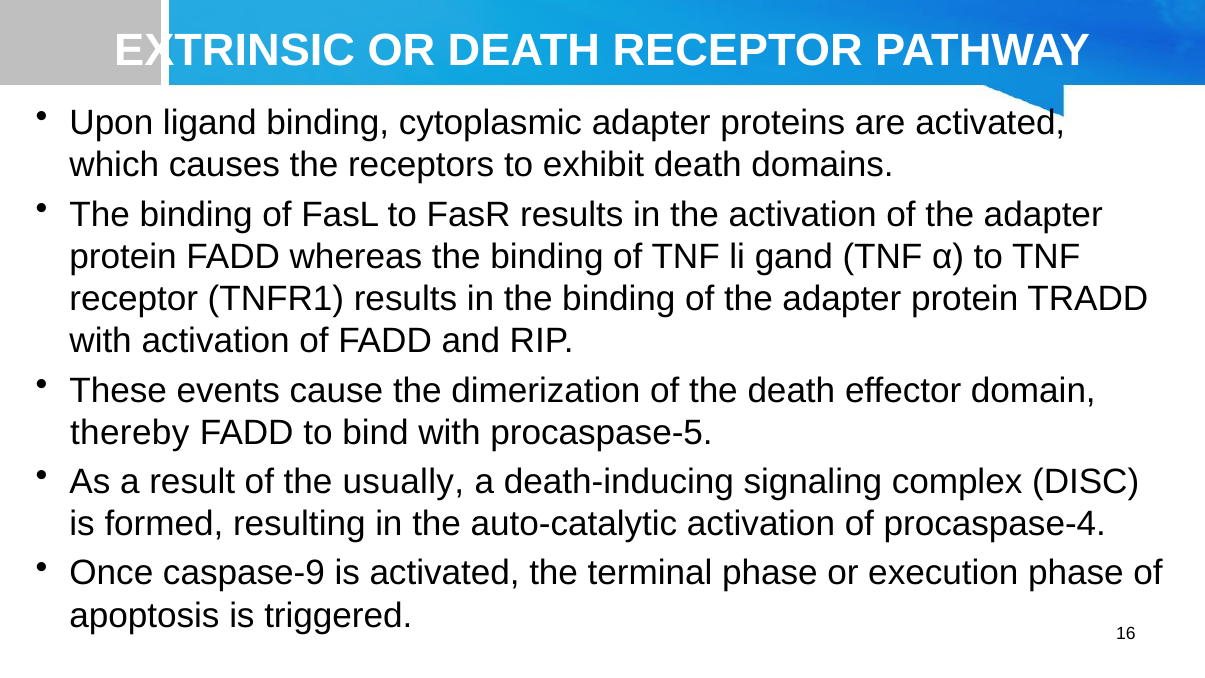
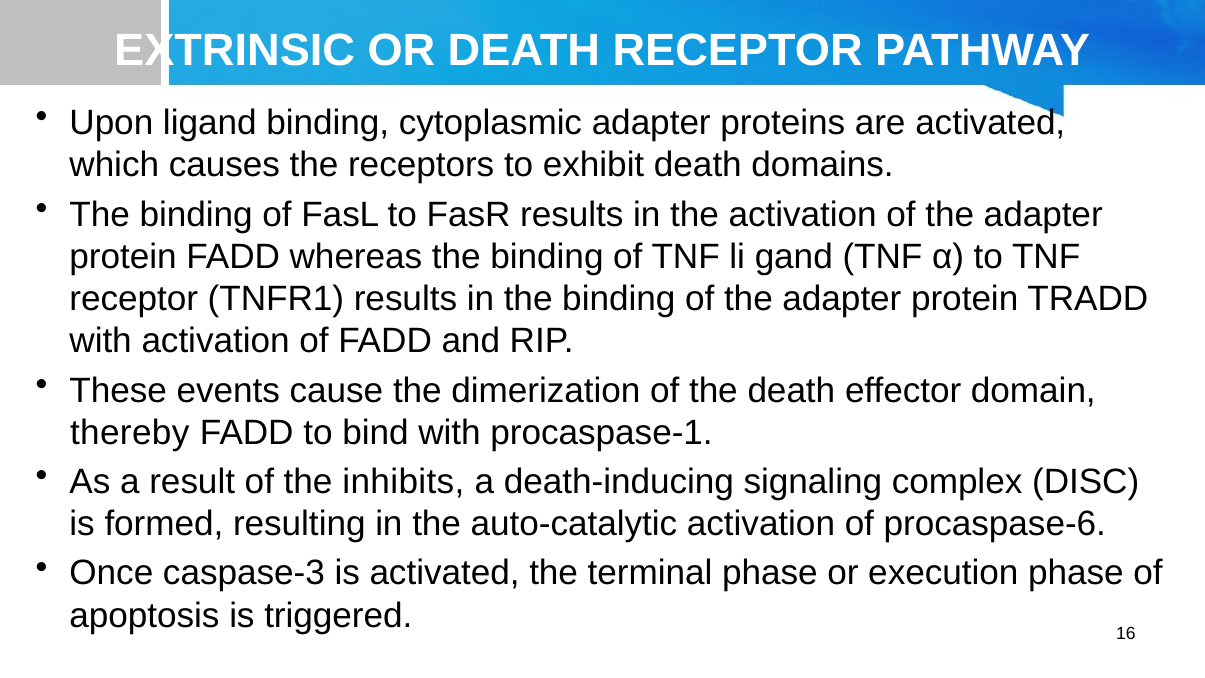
procaspase-5: procaspase-5 -> procaspase-1 (602, 433)
usually: usually -> inhibits (403, 482)
procaspase-4: procaspase-4 -> procaspase-6 (995, 524)
caspase-9: caspase-9 -> caspase-3 (244, 573)
